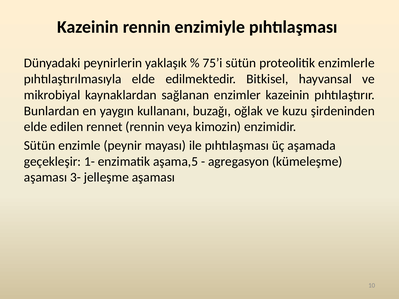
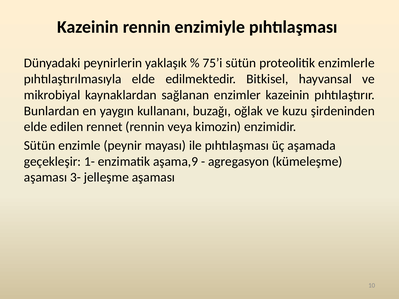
aşama,5: aşama,5 -> aşama,9 (176, 162)
